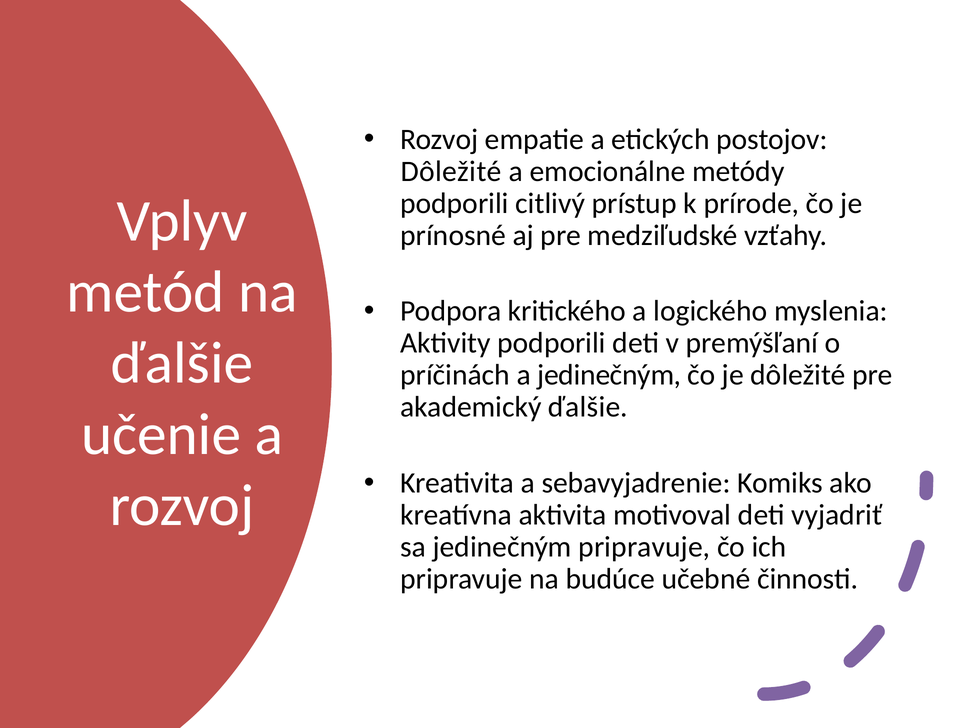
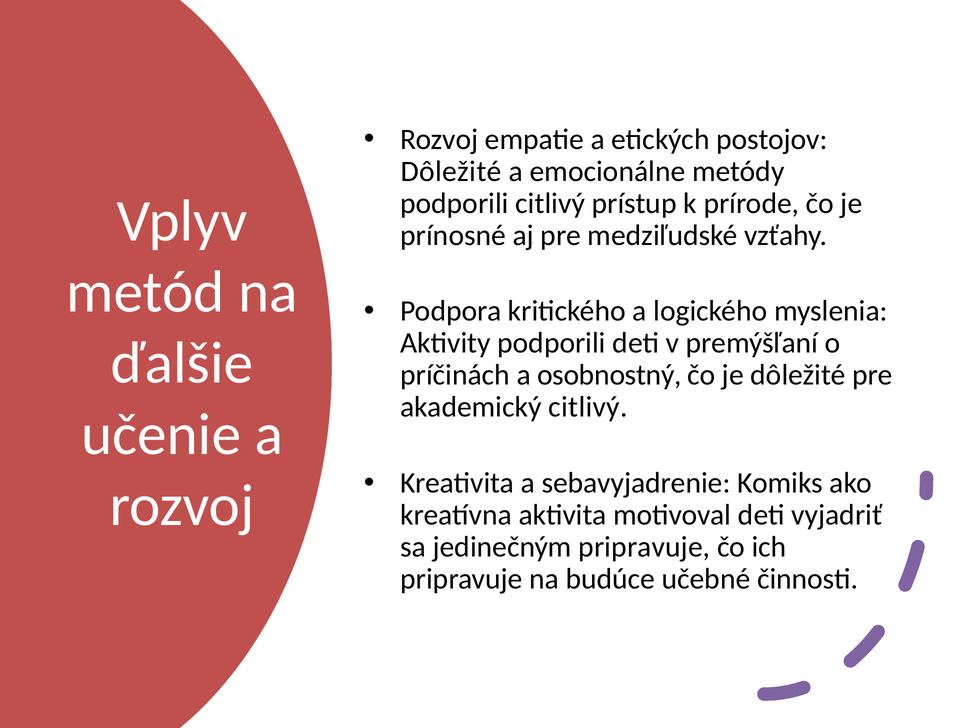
a jedinečným: jedinečným -> osobnostný (609, 375)
akademický ďalšie: ďalšie -> citlivý (588, 407)
